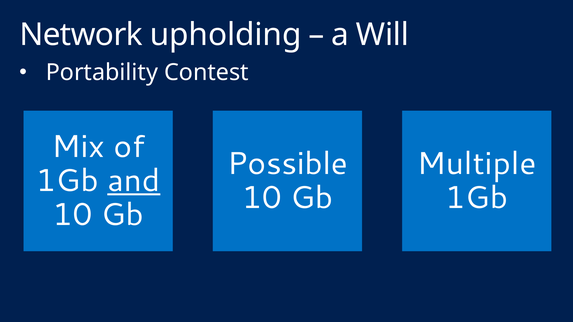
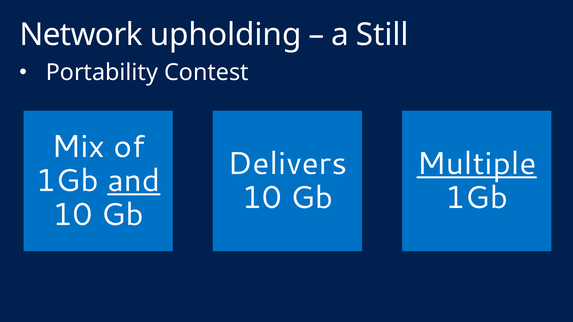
Will: Will -> Still (382, 35)
Possible: Possible -> Delivers (287, 164)
Multiple underline: none -> present (477, 164)
